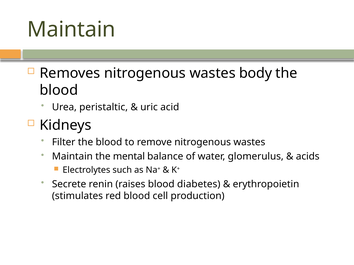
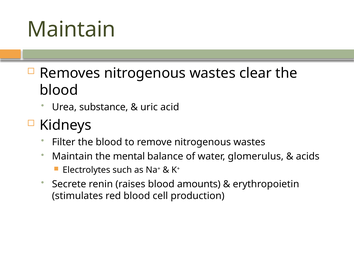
body: body -> clear (256, 73)
peristaltic: peristaltic -> substance (104, 107)
diabetes: diabetes -> amounts (199, 184)
